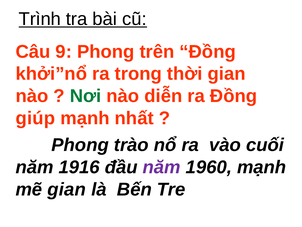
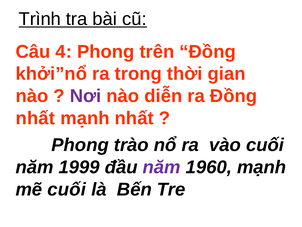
9: 9 -> 4 (64, 52)
Nơi colour: green -> purple (86, 96)
giúp: giúp -> nhất (35, 118)
1916: 1916 -> 1999 (79, 167)
mẽ gian: gian -> cuối (67, 189)
